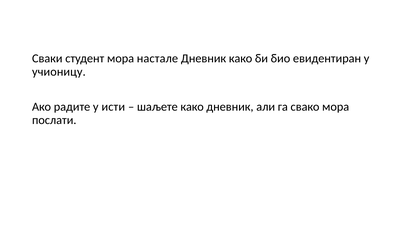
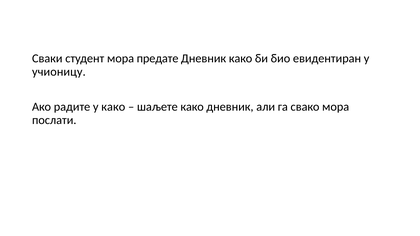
настале: настале -> предате (158, 58)
у исти: исти -> како (113, 107)
